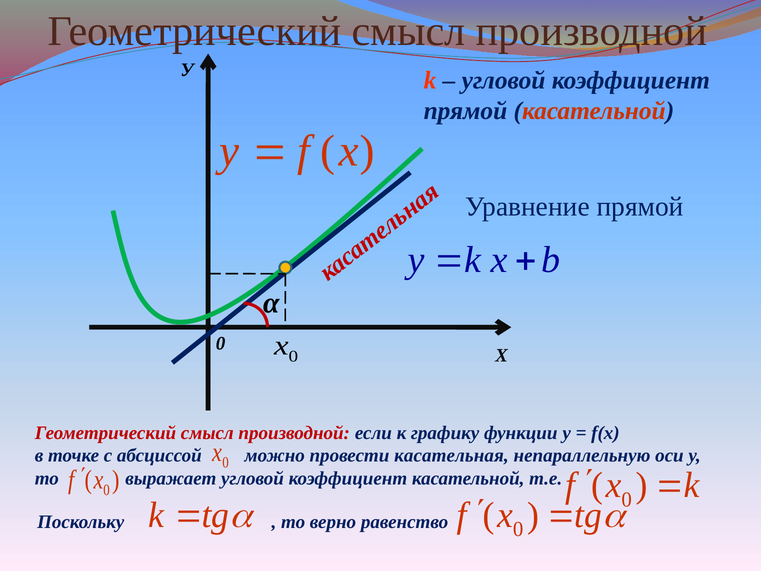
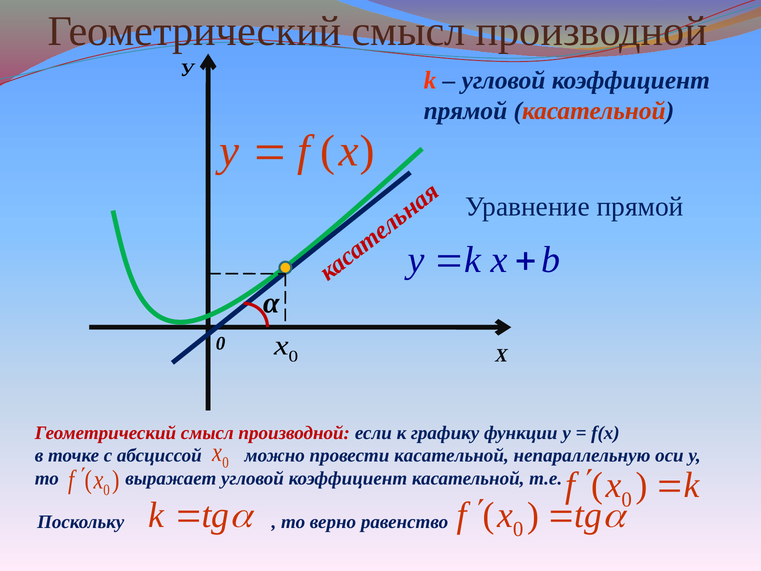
провести касательная: касательная -> касательной (451, 455)
